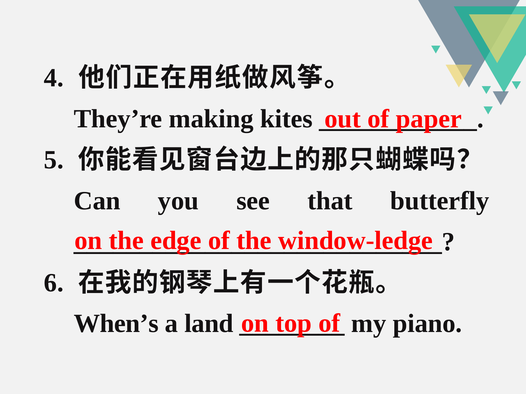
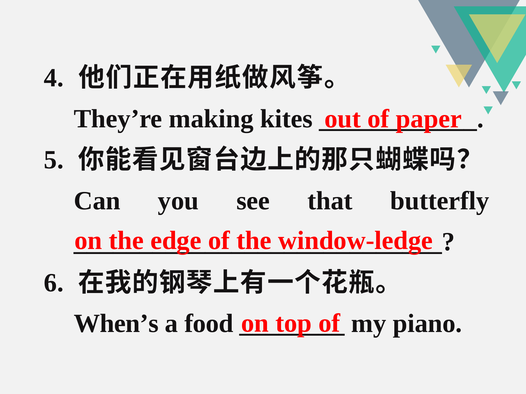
land: land -> food (209, 324)
